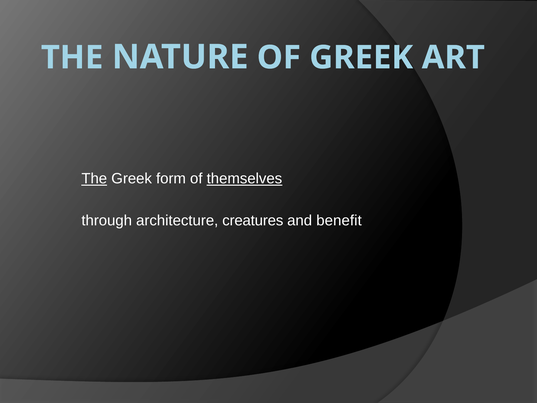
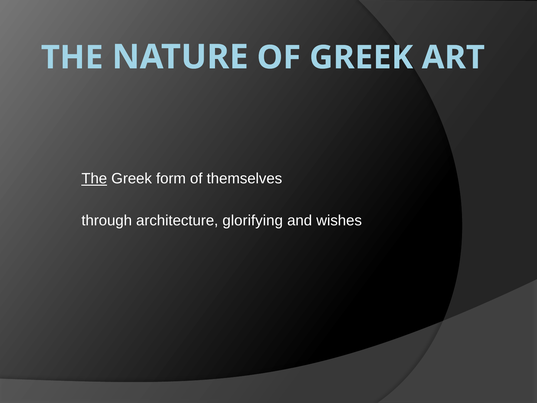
themselves underline: present -> none (244, 179)
creatures: creatures -> glorifying (253, 220)
benefit: benefit -> wishes (339, 220)
